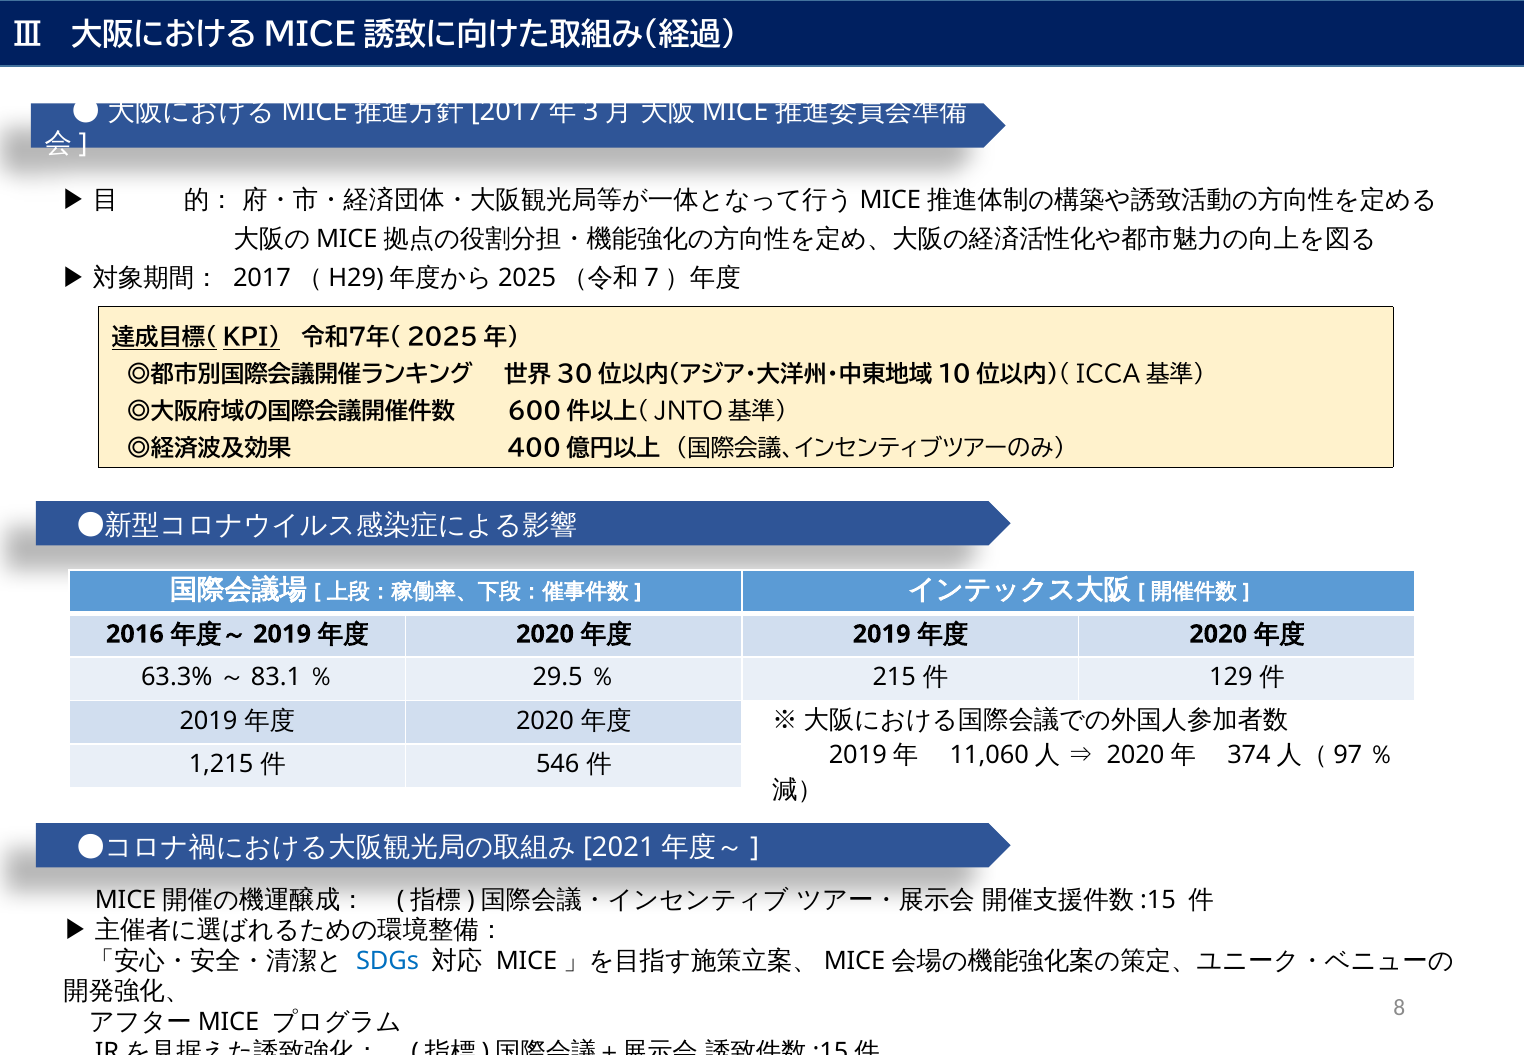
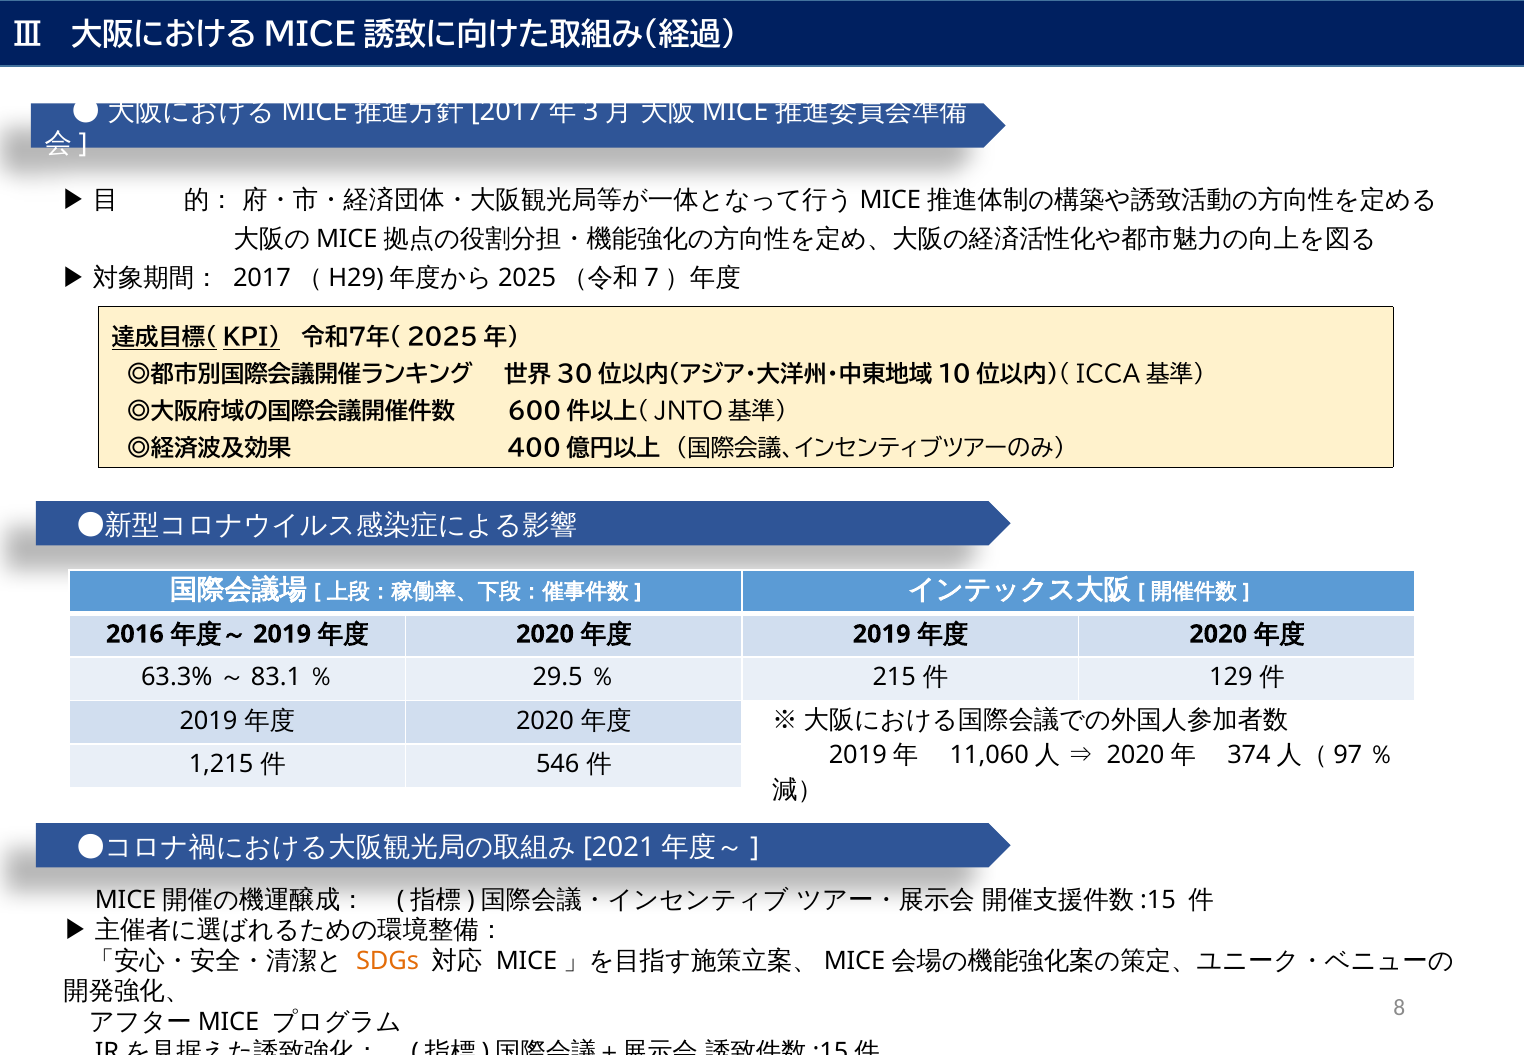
SDGs colour: blue -> orange (388, 961)
